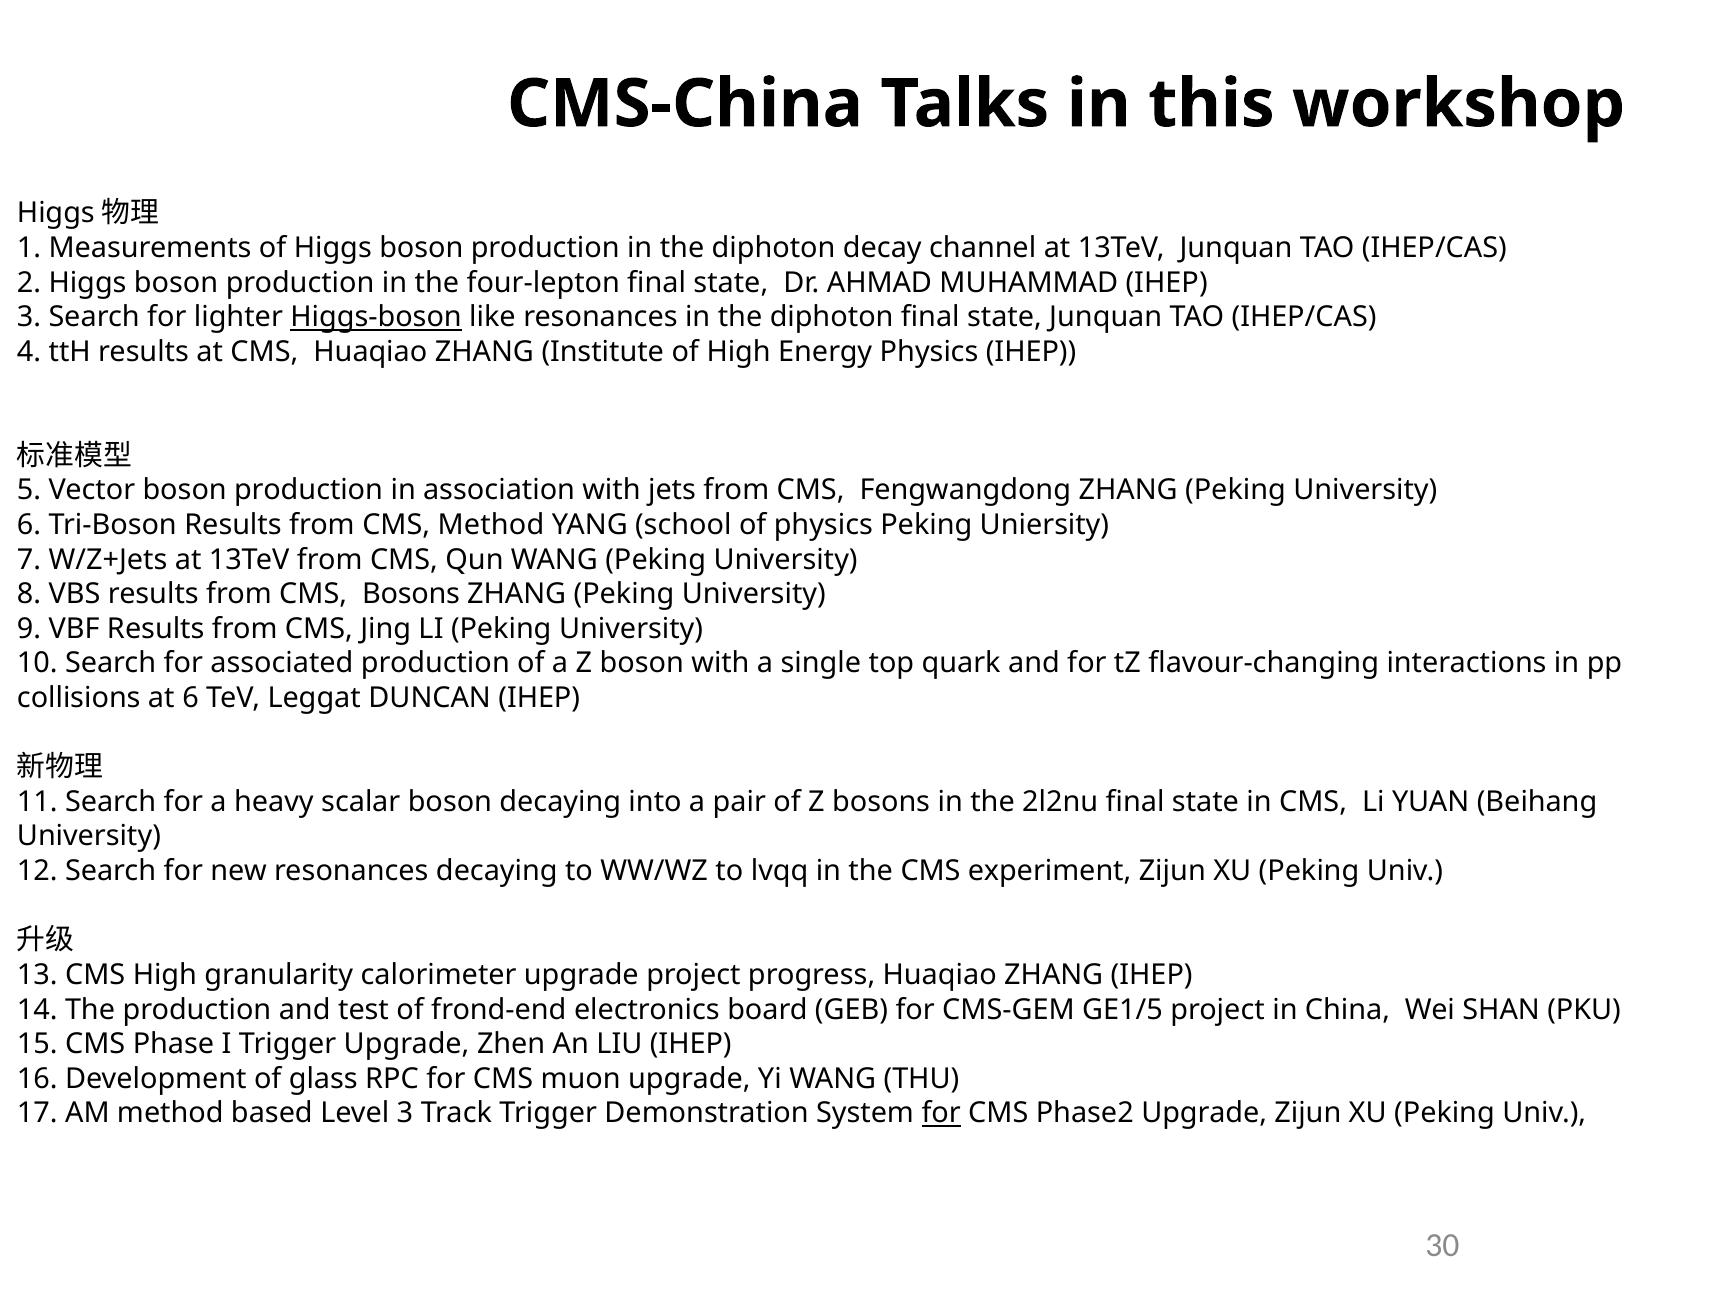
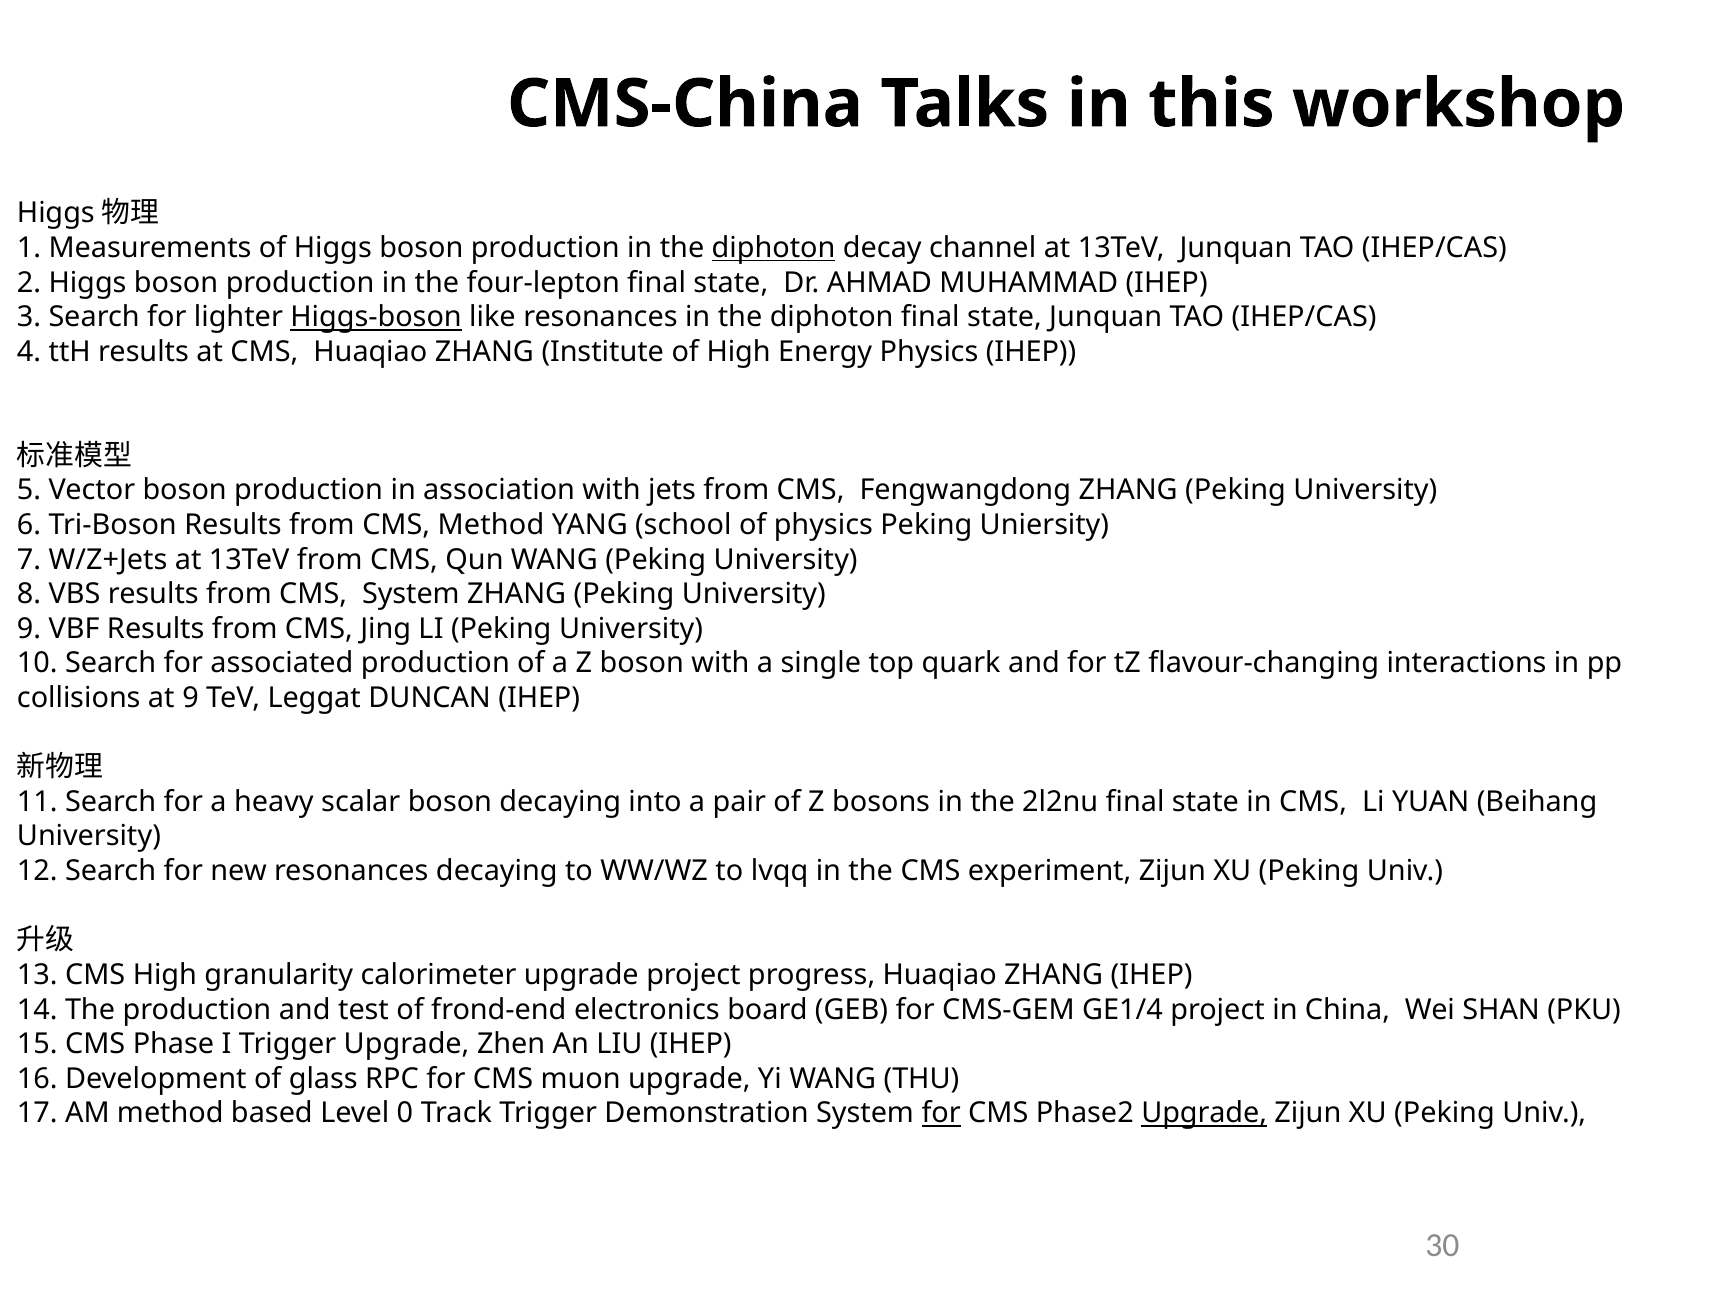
diphoton underline: none -> present (774, 248)
CMS Bosons: Bosons -> System (411, 594)
at 6: 6 -> 9 (191, 698)
GE1/5: GE1/5 -> GE1/4 (1123, 1010)
Level 3: 3 -> 0 (405, 1114)
Upgrade underline: none -> present (1204, 1114)
